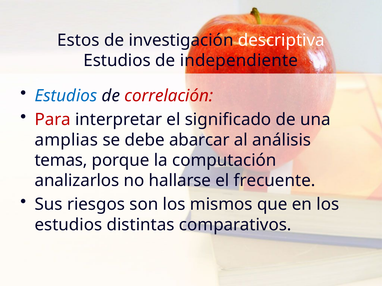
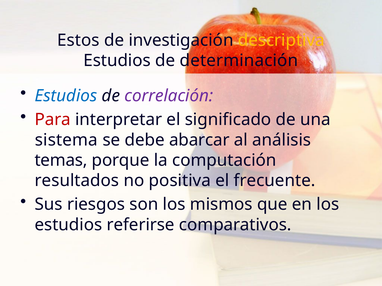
descriptiva colour: white -> yellow (281, 40)
independiente: independiente -> determinación (239, 61)
correlación colour: red -> purple (169, 96)
amplias: amplias -> sistema (66, 140)
analizarlos: analizarlos -> resultados (77, 181)
hallarse: hallarse -> positiva (180, 181)
distintas: distintas -> referirse (141, 225)
